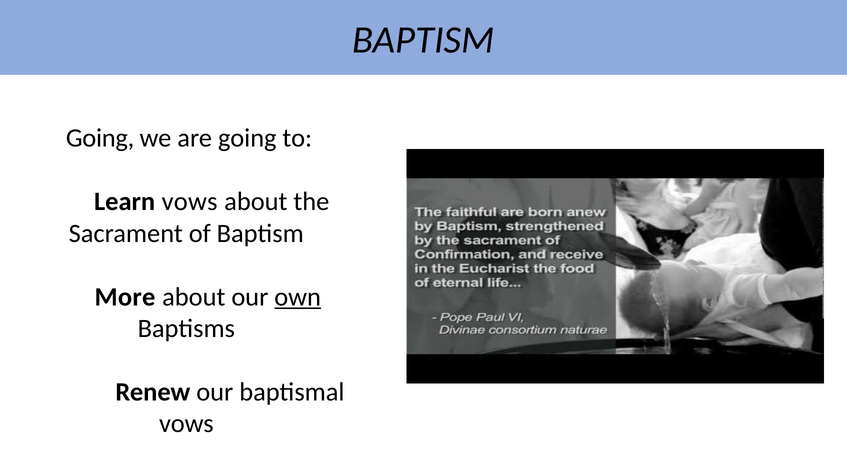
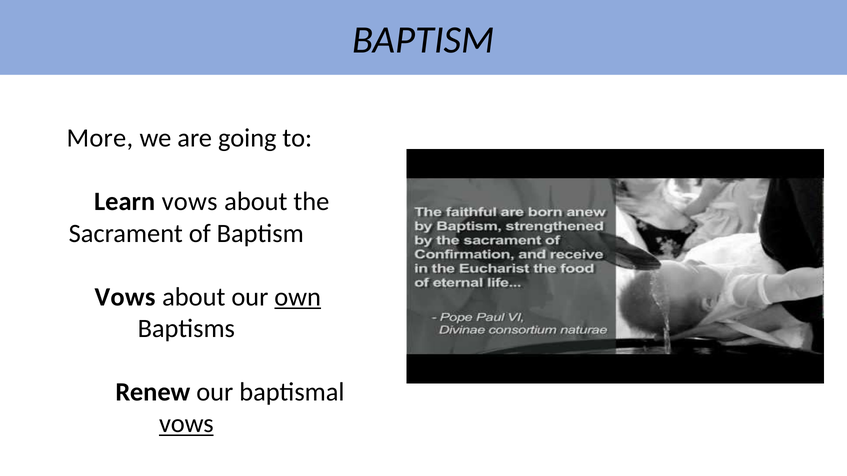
Going: Going -> More (100, 138)
More: More -> Vows (125, 297)
vows underline: none -> present (186, 424)
